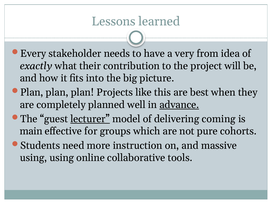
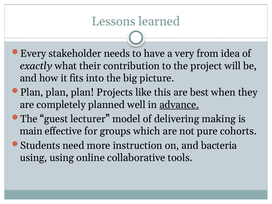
lecturer underline: present -> none (90, 119)
coming: coming -> making (219, 119)
massive: massive -> bacteria (219, 145)
